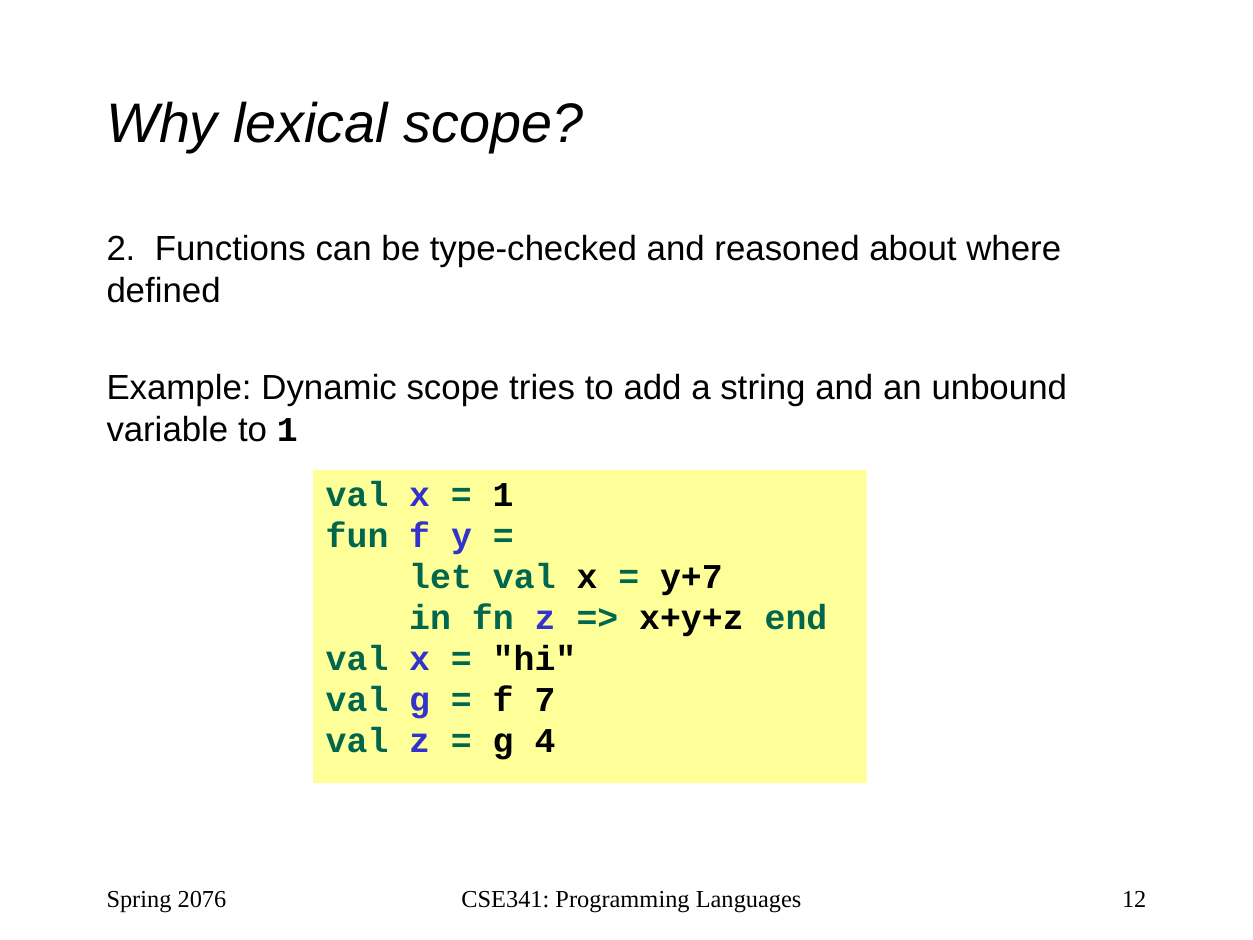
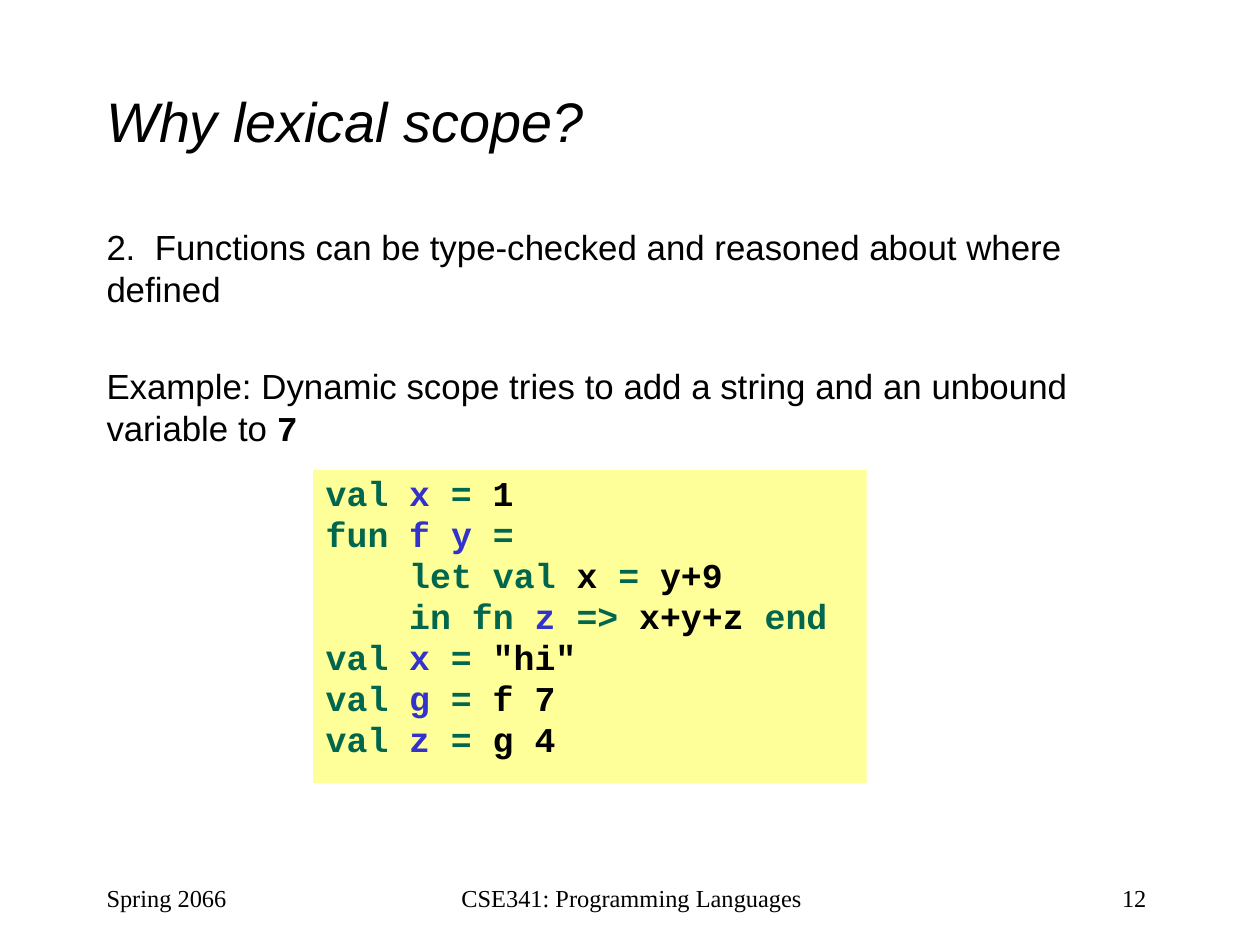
to 1: 1 -> 7 (287, 430)
y+7: y+7 -> y+9 (691, 577)
2076: 2076 -> 2066 (202, 900)
